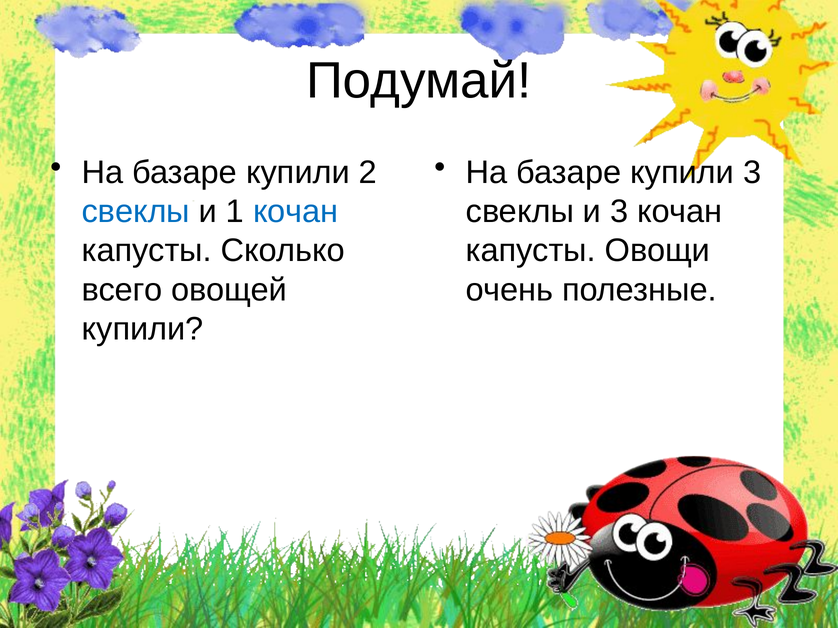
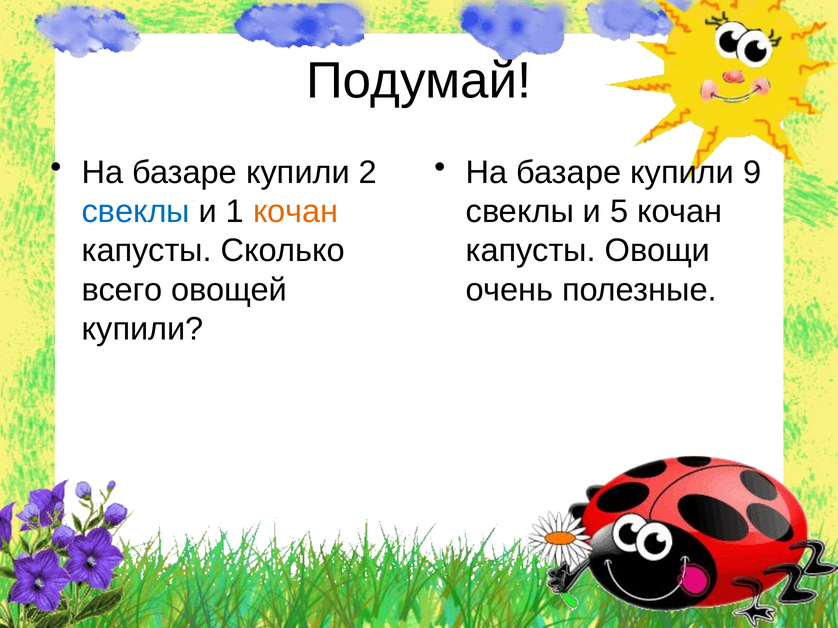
купили 3: 3 -> 9 (752, 173)
кочан colour: blue -> orange (296, 212)
и 3: 3 -> 5 (619, 212)
